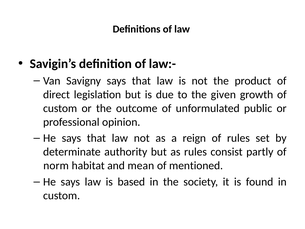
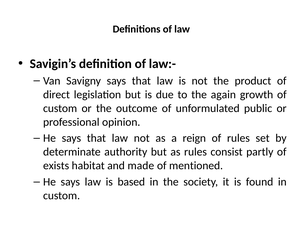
given: given -> again (223, 94)
norm: norm -> exists (56, 166)
mean: mean -> made (141, 166)
